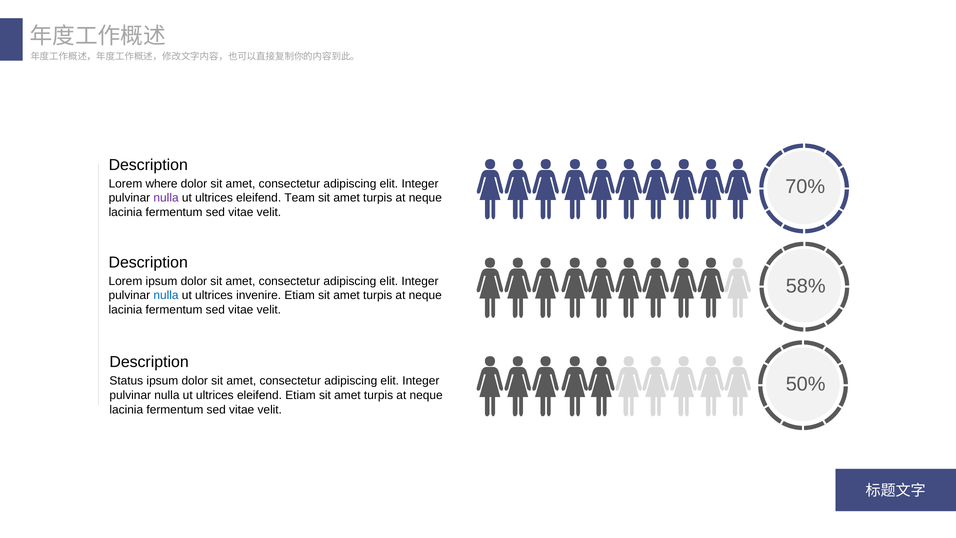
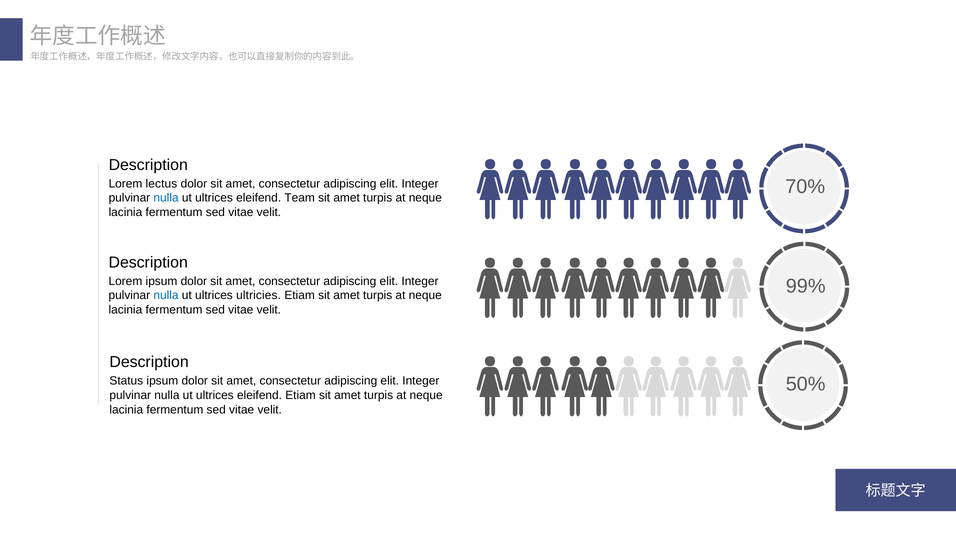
where: where -> lectus (161, 184)
nulla colour: purple -> blue (166, 198)
58%: 58% -> 99% (806, 286)
invenire: invenire -> ultricies (259, 295)
